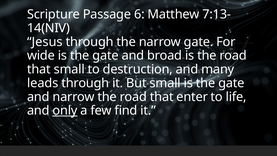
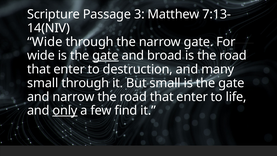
6: 6 -> 3 (139, 14)
Jesus: Jesus -> Wide (45, 42)
gate underline: none -> present (106, 56)
small: small -> enter (69, 69)
leads: leads -> small (43, 83)
